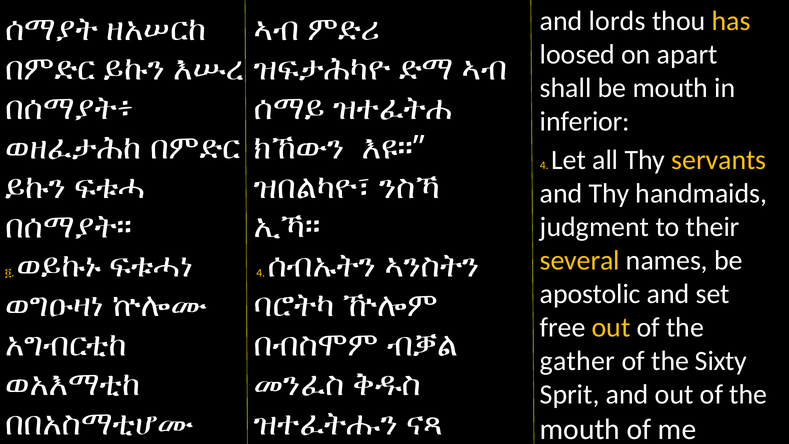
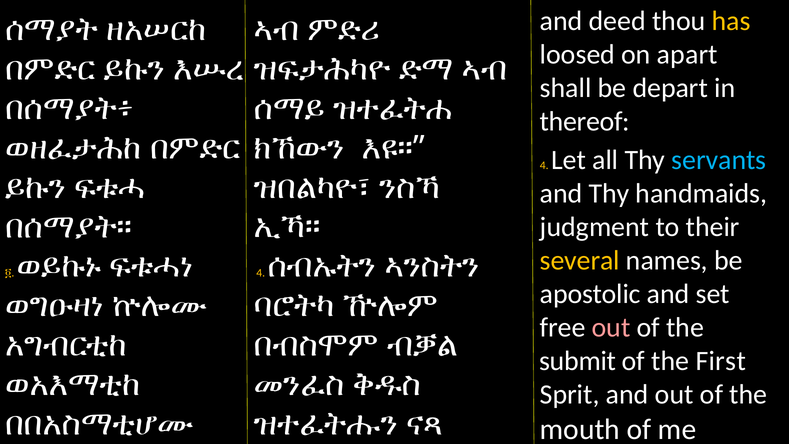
lords: lords -> deed (617, 21)
be mouth: mouth -> depart (670, 88)
inferior: inferior -> thereof (585, 121)
servants colour: yellow -> light blue (719, 160)
out colour: yellow -> pink (611, 327)
gather: gather -> submit (578, 361)
Sixty: Sixty -> First (721, 361)
